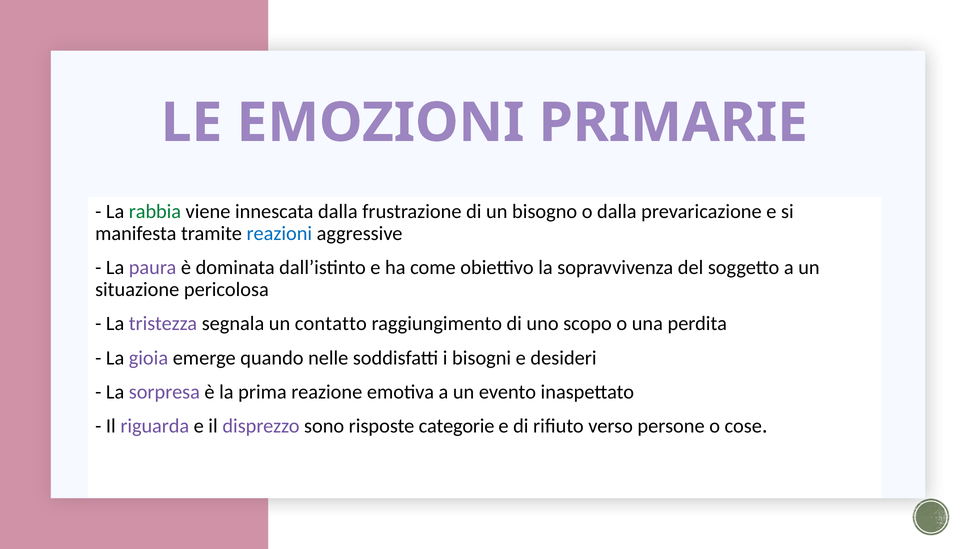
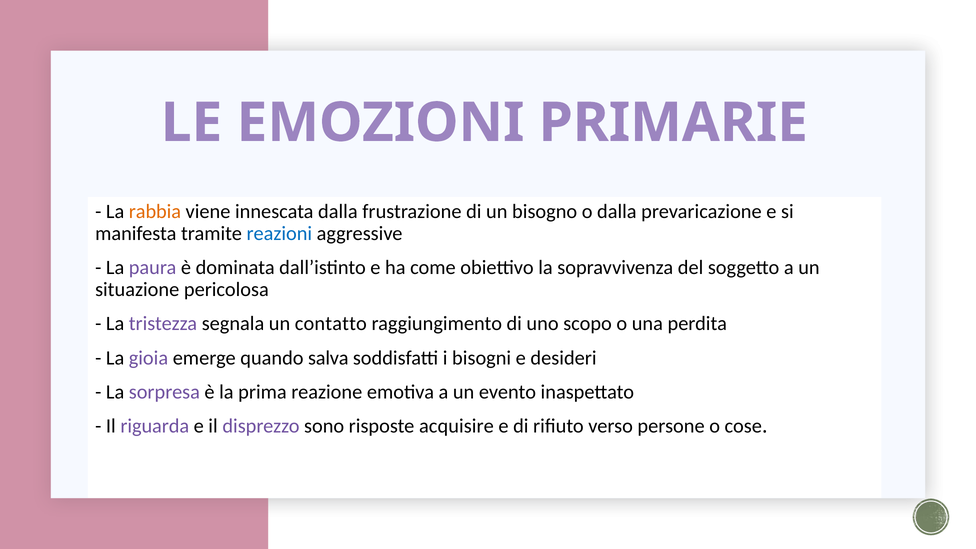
rabbia colour: green -> orange (155, 211)
nelle: nelle -> salva (328, 358)
categorie: categorie -> acquisire (456, 426)
